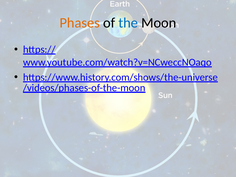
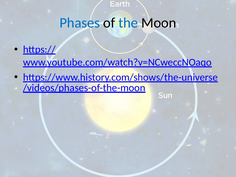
Phases colour: orange -> blue (80, 23)
